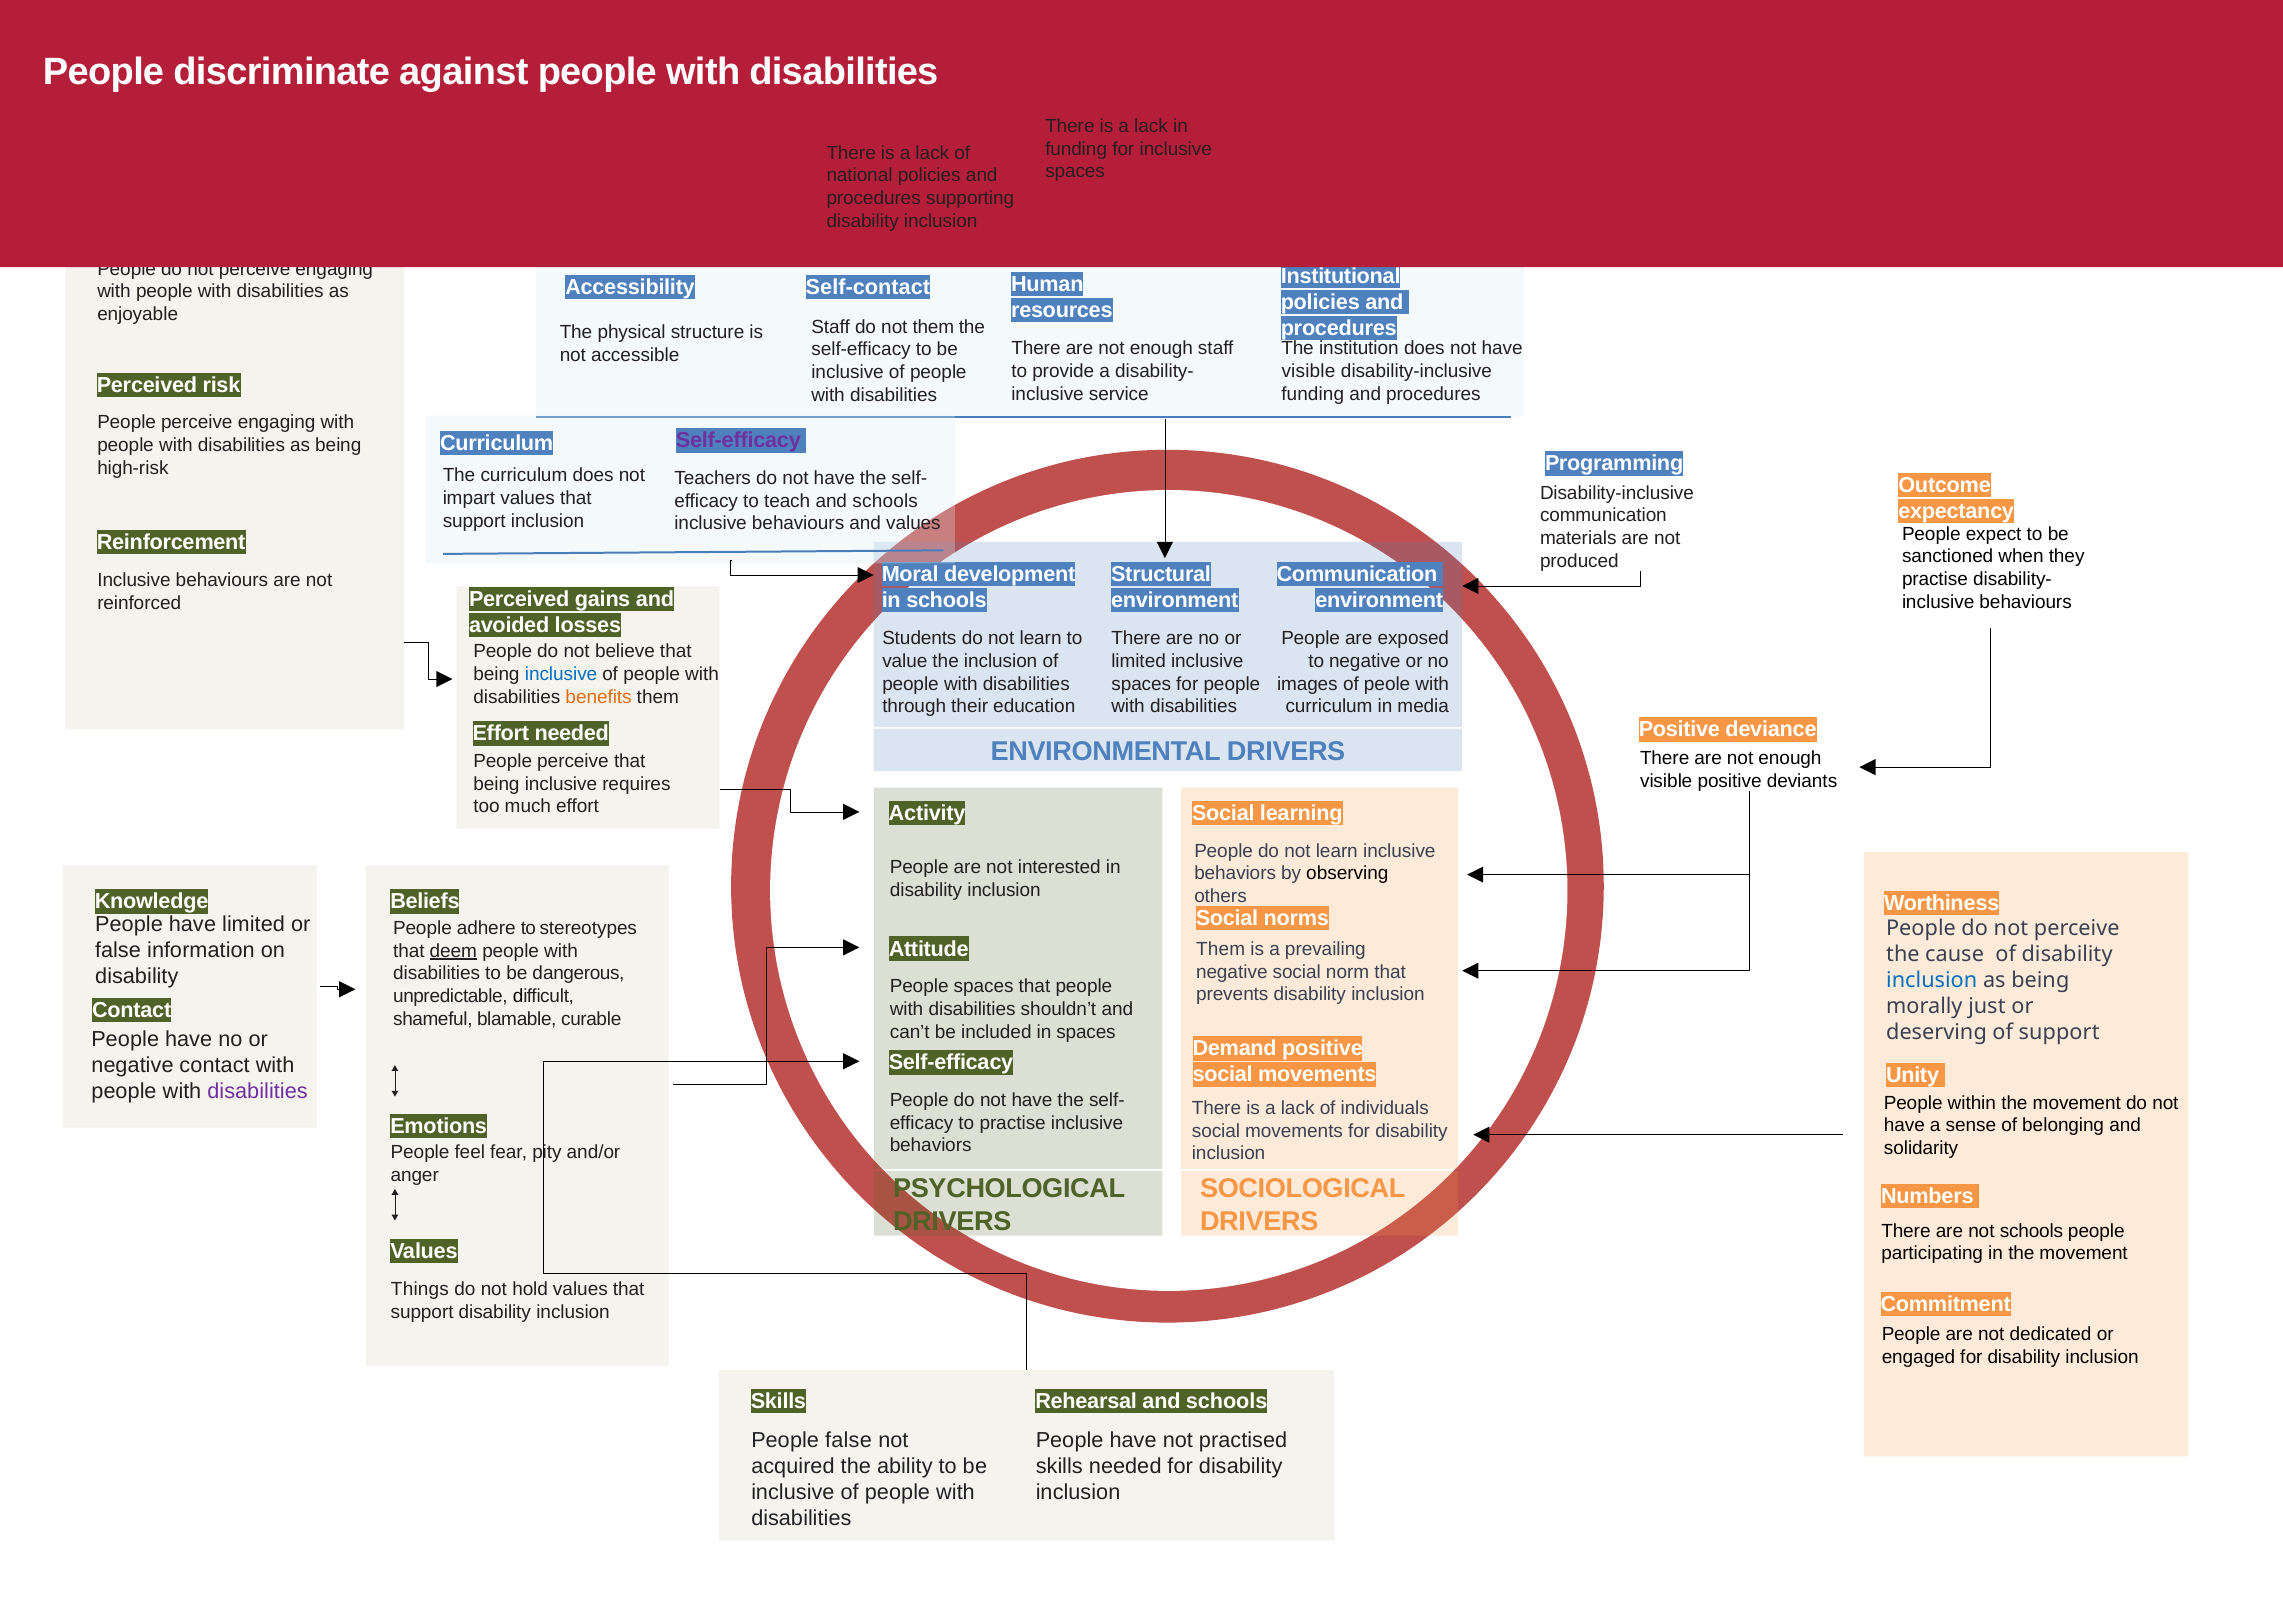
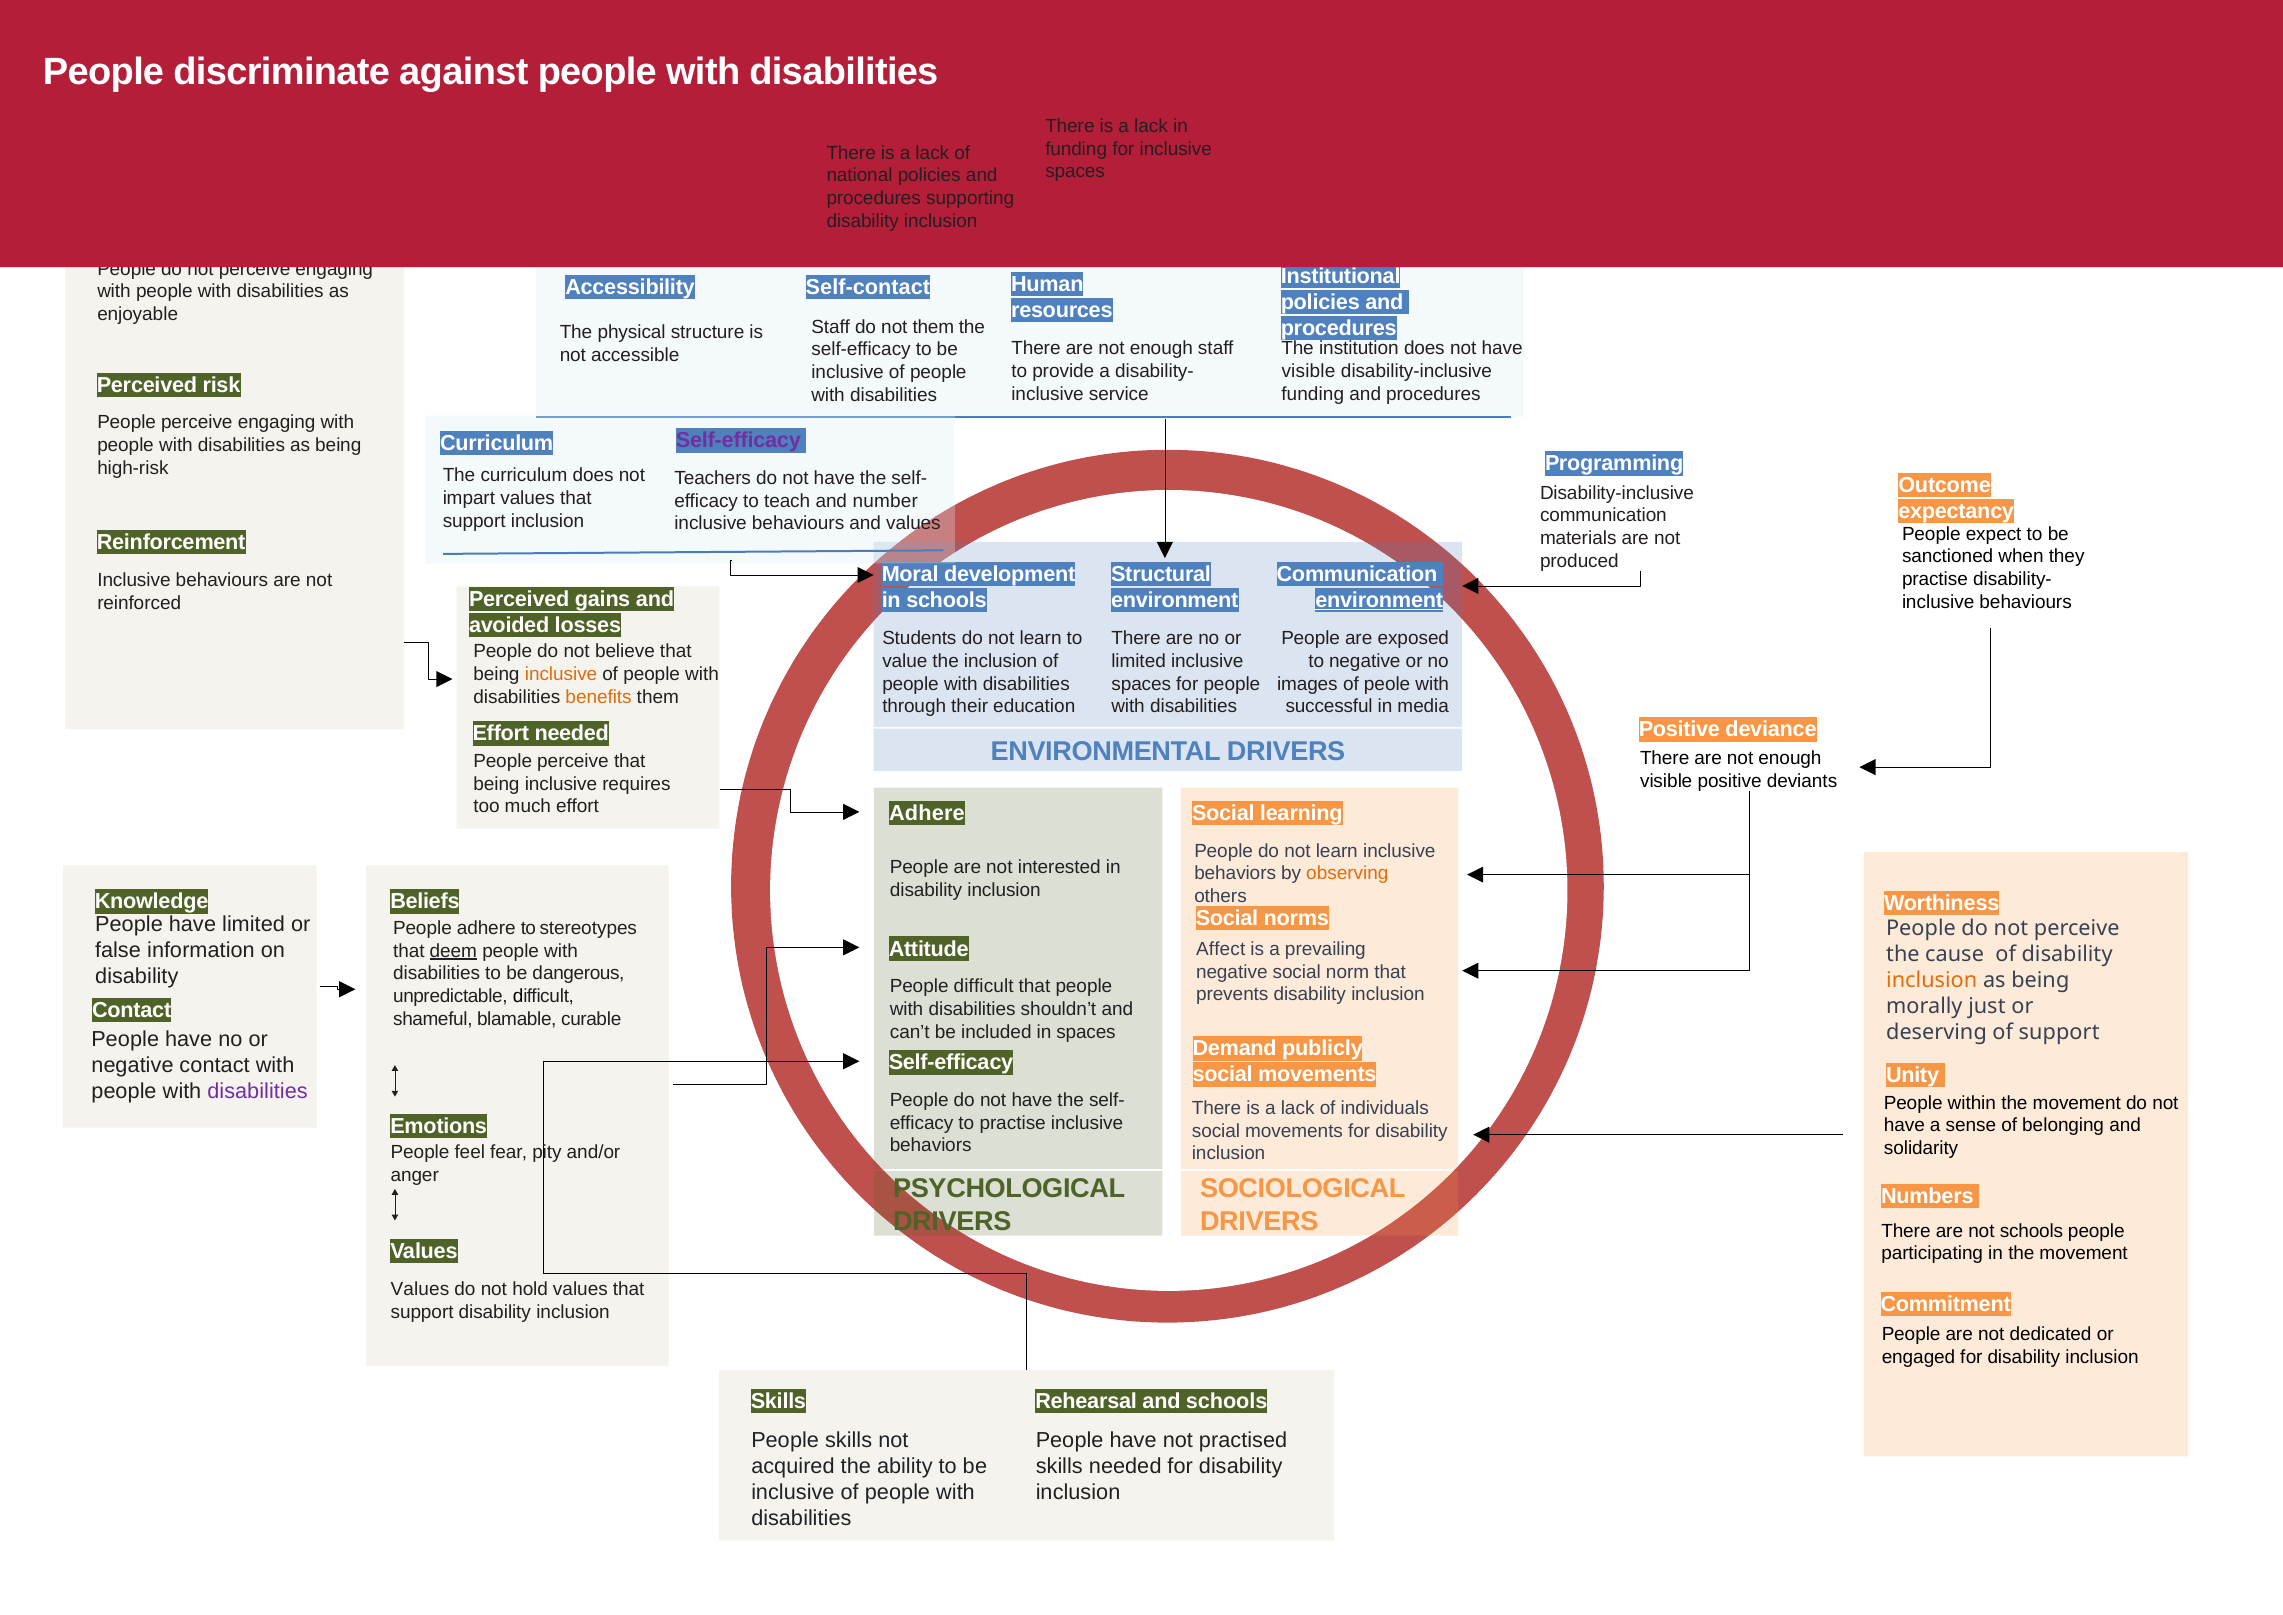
teach and schools: schools -> number (885, 501)
environment underline: none -> present (1379, 600)
inclusive colour: blue -> orange (561, 674)
curriculum: curriculum -> successful (1329, 706)
Activity: Activity -> Adhere (927, 813)
observing colour: black -> orange (1347, 873)
Them: Them -> Affect (1221, 949)
inclusion colour: blue -> orange (1932, 980)
People spaces: spaces -> difficult (984, 986)
Demand positive: positive -> publicly (1322, 1049)
Things: Things -> Values (420, 1289)
People false: false -> skills (849, 1440)
